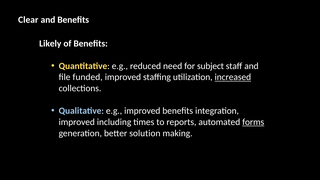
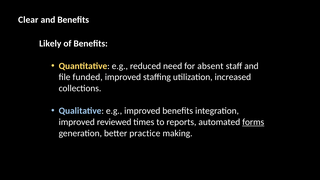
subject: subject -> absent (210, 66)
increased underline: present -> none (233, 77)
including: including -> reviewed (114, 122)
solution: solution -> practice (145, 133)
